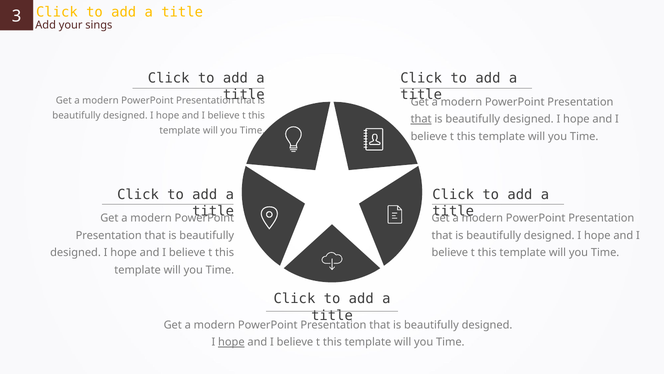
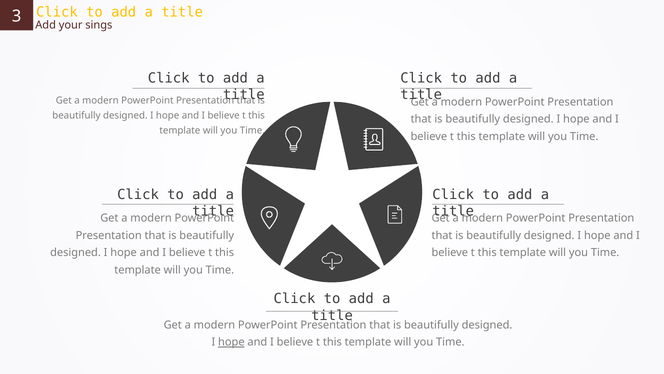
that underline: present -> none (421, 119)
